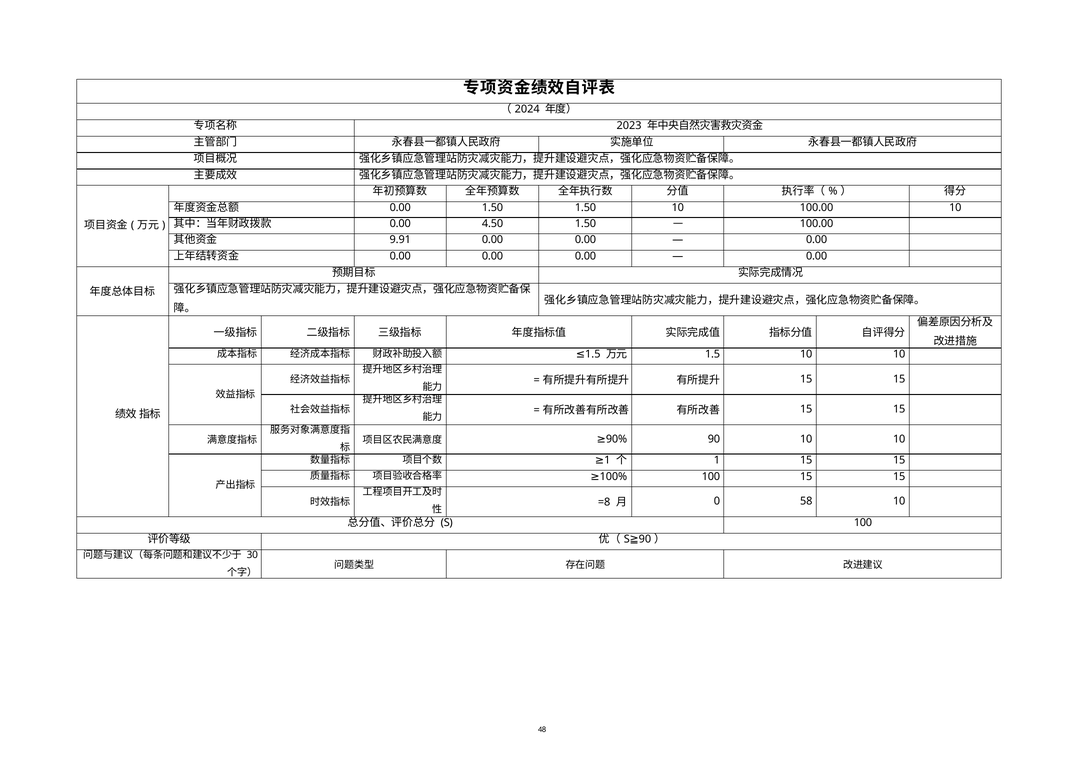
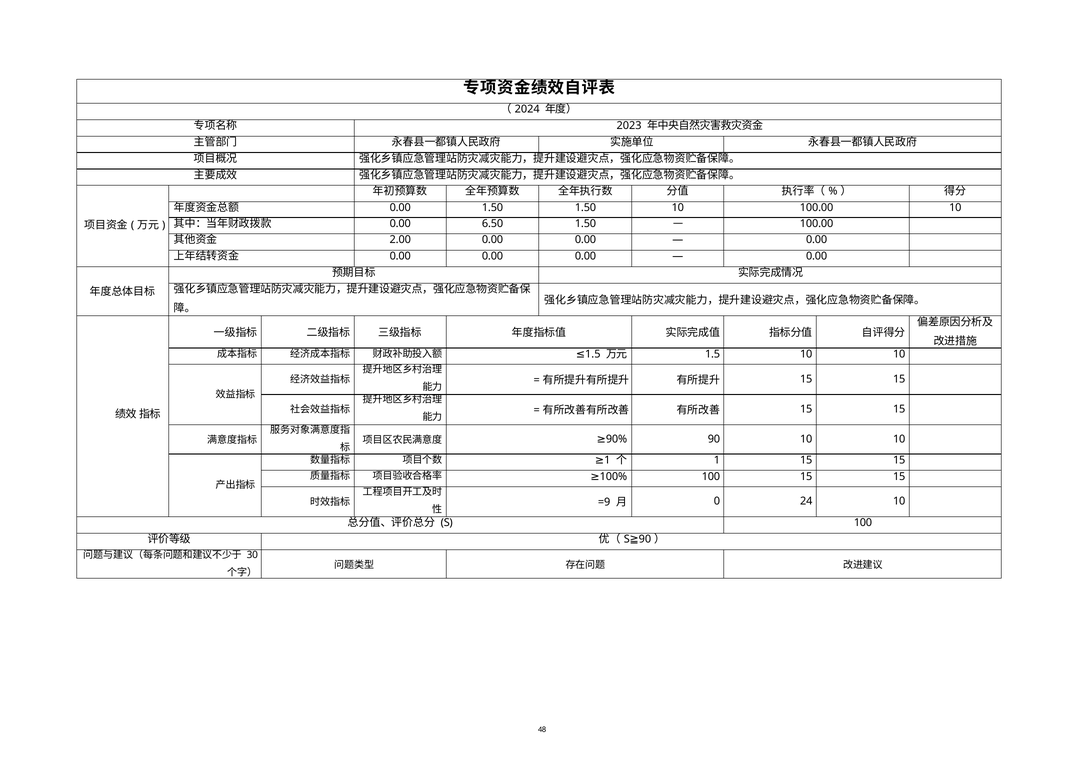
4.50: 4.50 -> 6.50 (493, 223)
9.91: 9.91 -> 2.00 (400, 240)
=8: =8 -> =9 (604, 502)
58: 58 -> 24 (806, 501)
